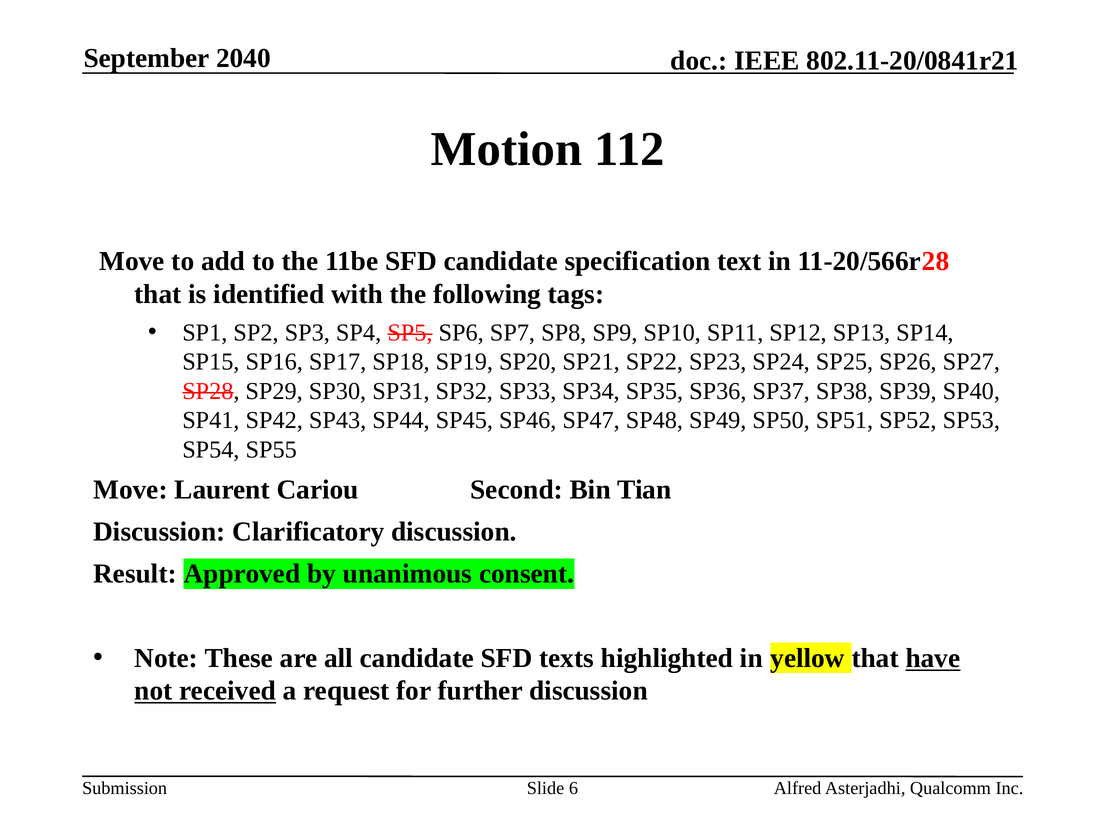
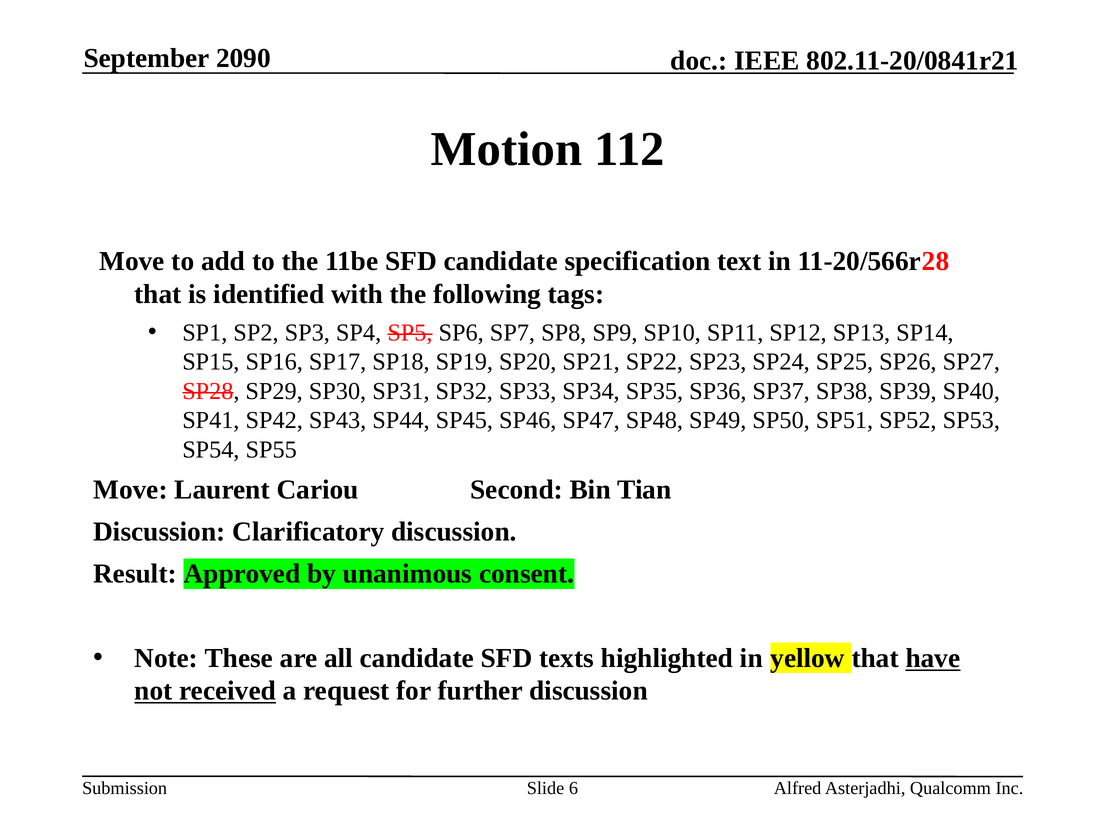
2040: 2040 -> 2090 (243, 58)
